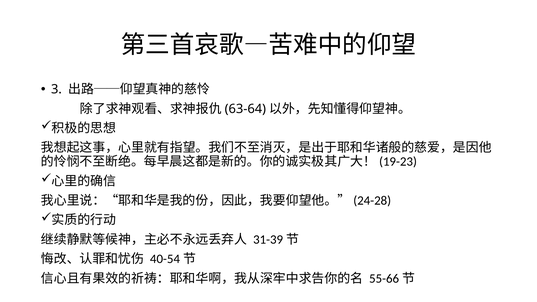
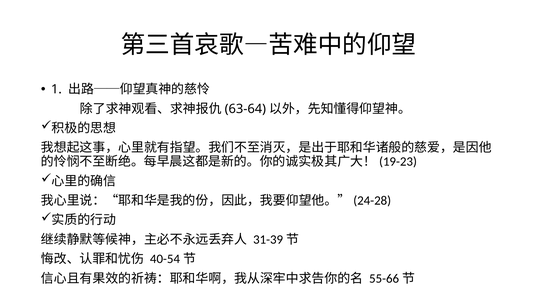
3: 3 -> 1 (56, 89)
